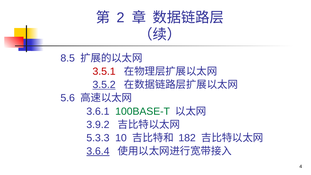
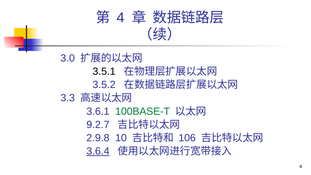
2: 2 -> 4 (121, 18)
8.5: 8.5 -> 3.0 (68, 58)
3.5.1 colour: red -> black (104, 71)
3.5.2 underline: present -> none (104, 85)
5.6: 5.6 -> 3.3 (68, 98)
3.9.2: 3.9.2 -> 9.2.7 (98, 125)
5.3.3: 5.3.3 -> 2.9.8 (98, 138)
182: 182 -> 106 (187, 138)
